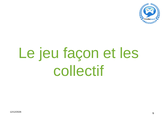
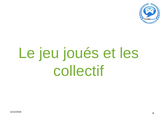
façon: façon -> joués (81, 53)
